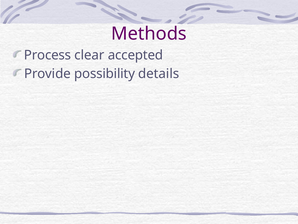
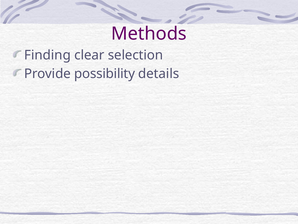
Process: Process -> Finding (47, 55)
accepted: accepted -> selection (135, 55)
